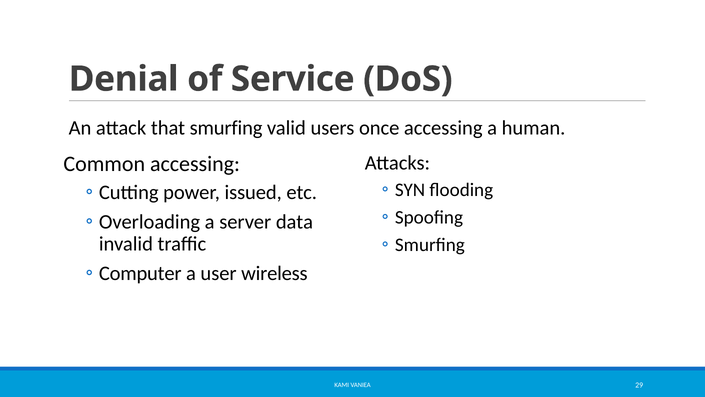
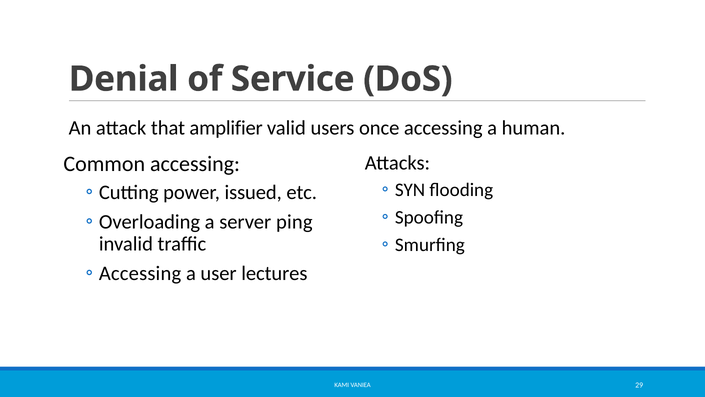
that smurfing: smurfing -> amplifier (226, 128)
data: data -> ping (294, 222)
Computer: Computer -> Accessing (140, 273)
wireless: wireless -> lectures (274, 273)
